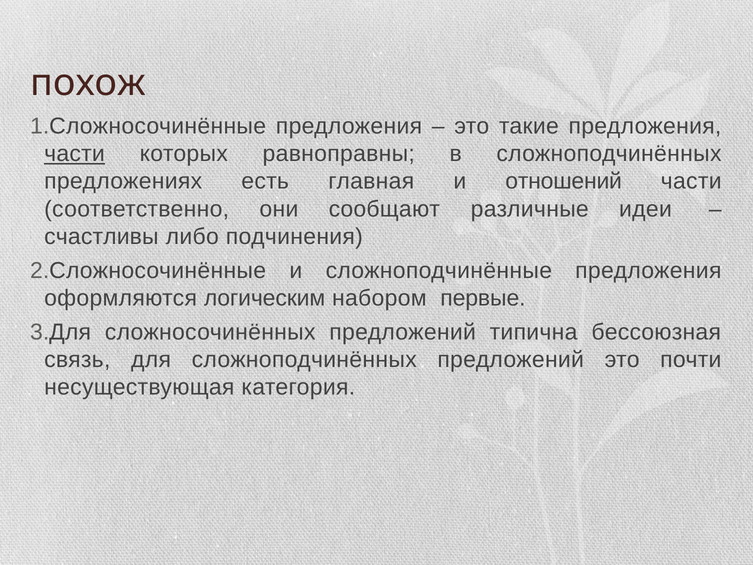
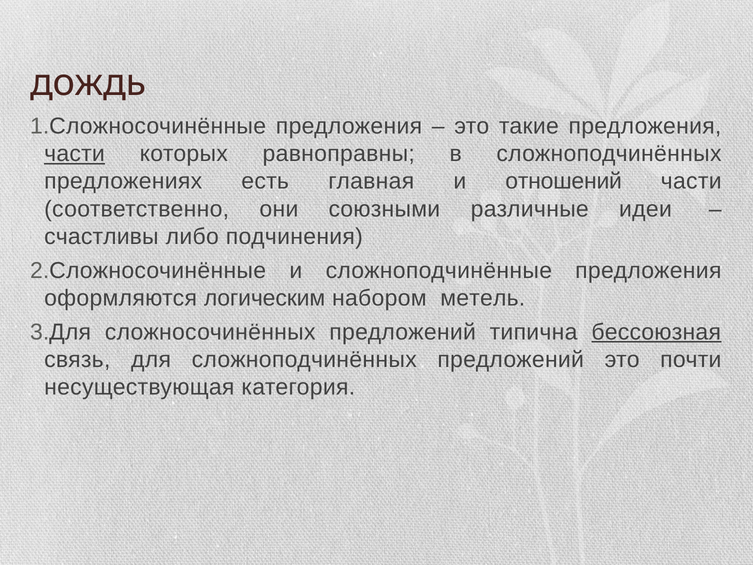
похож: похож -> дождь (88, 83)
сообщают: сообщают -> союзными (384, 209)
первые: первые -> метель (483, 298)
бессоюзная underline: none -> present (656, 332)
